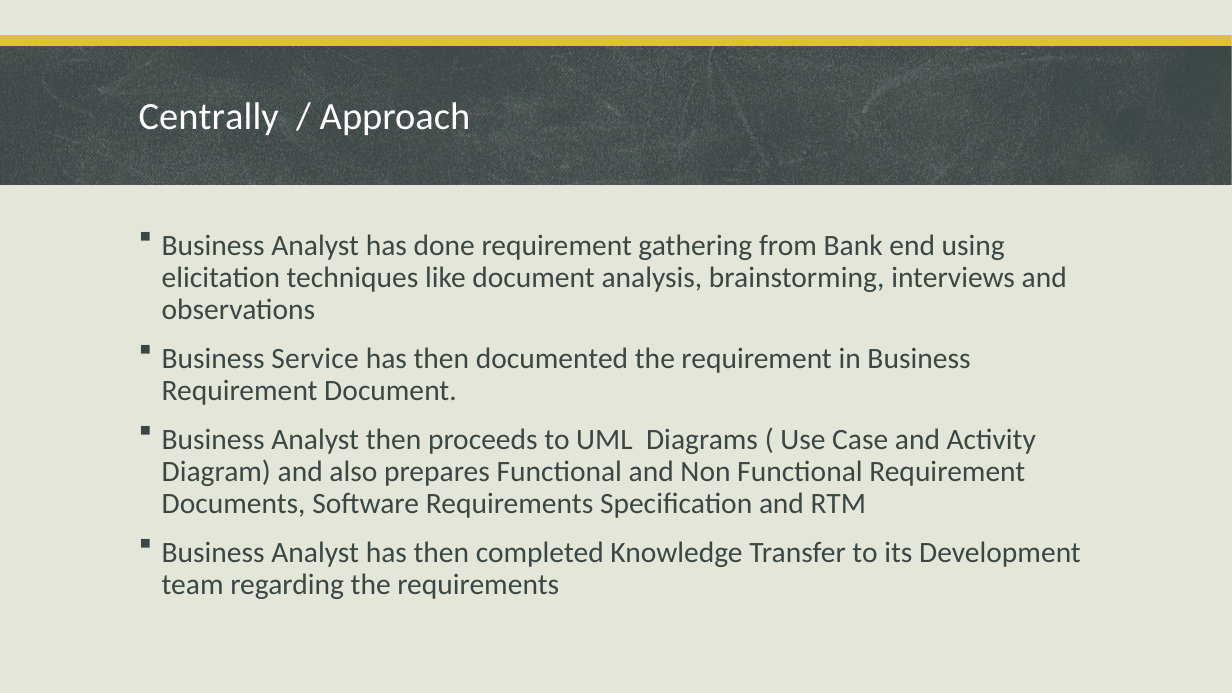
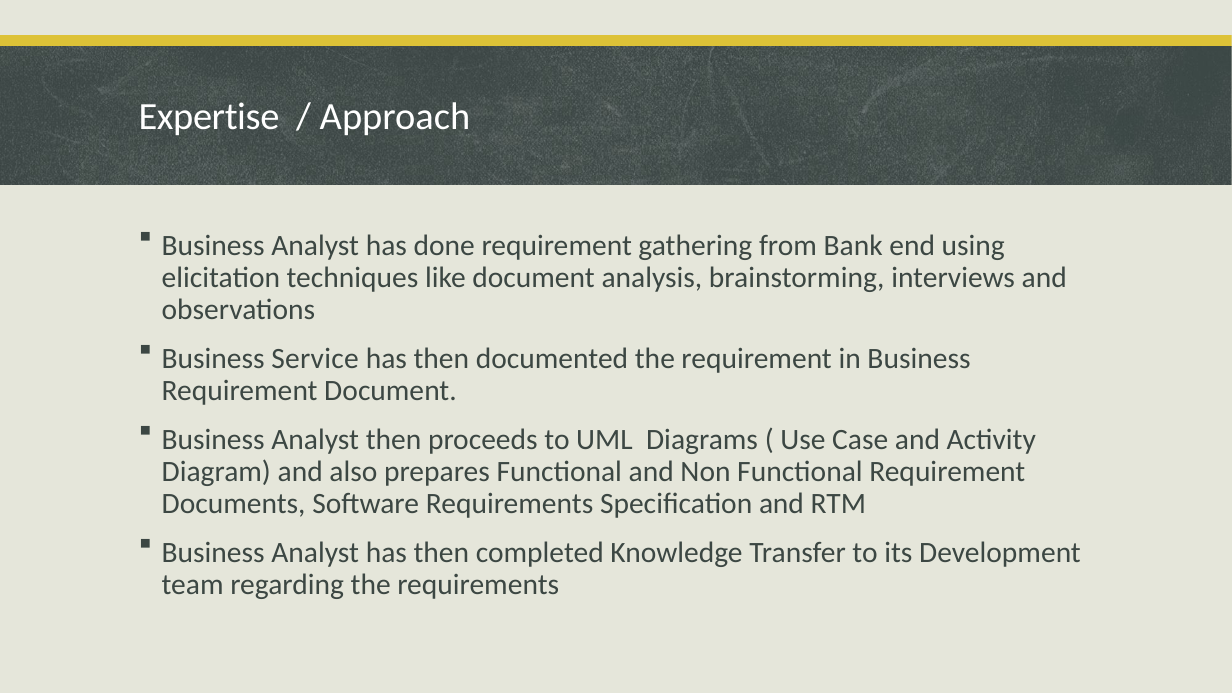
Centrally: Centrally -> Expertise (209, 116)
